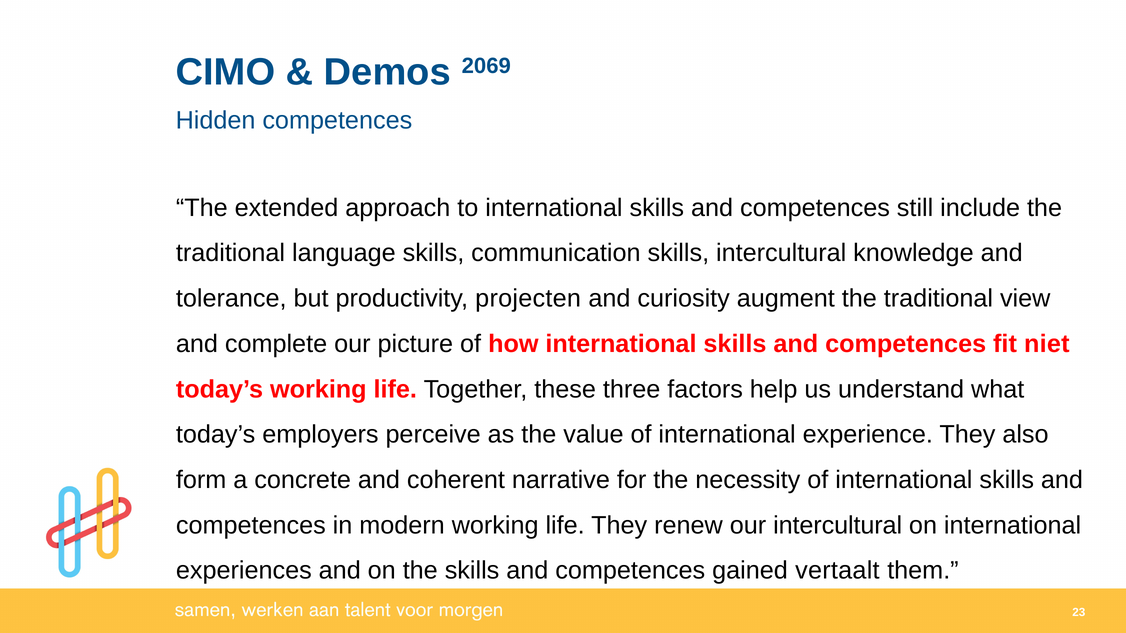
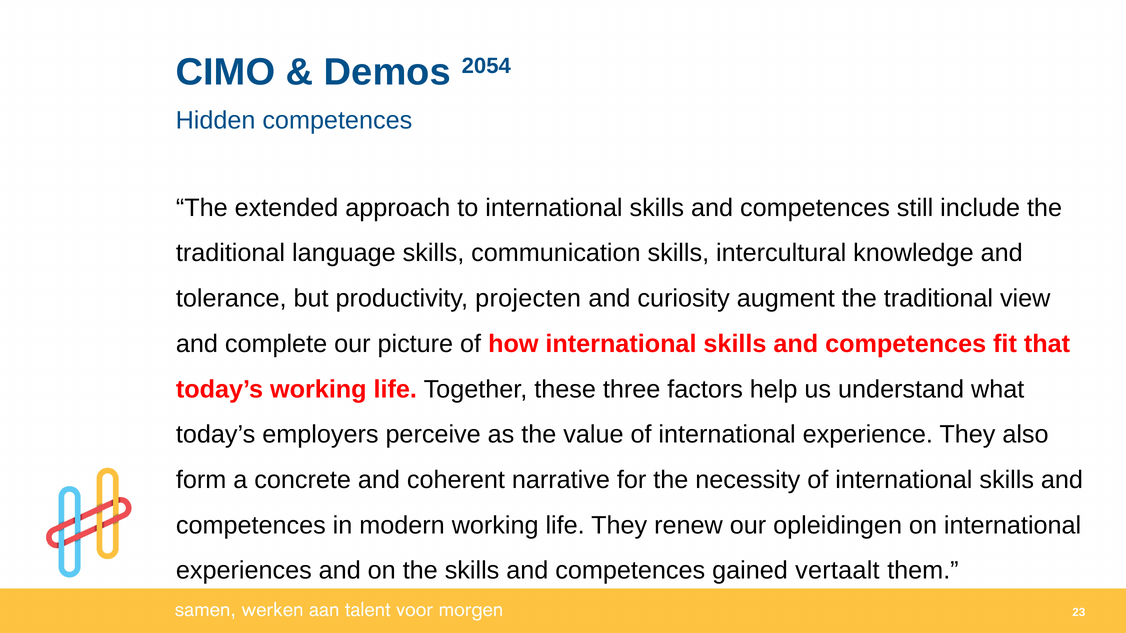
2069: 2069 -> 2054 (486, 66)
niet: niet -> that (1047, 344)
our intercultural: intercultural -> opleidingen (838, 526)
